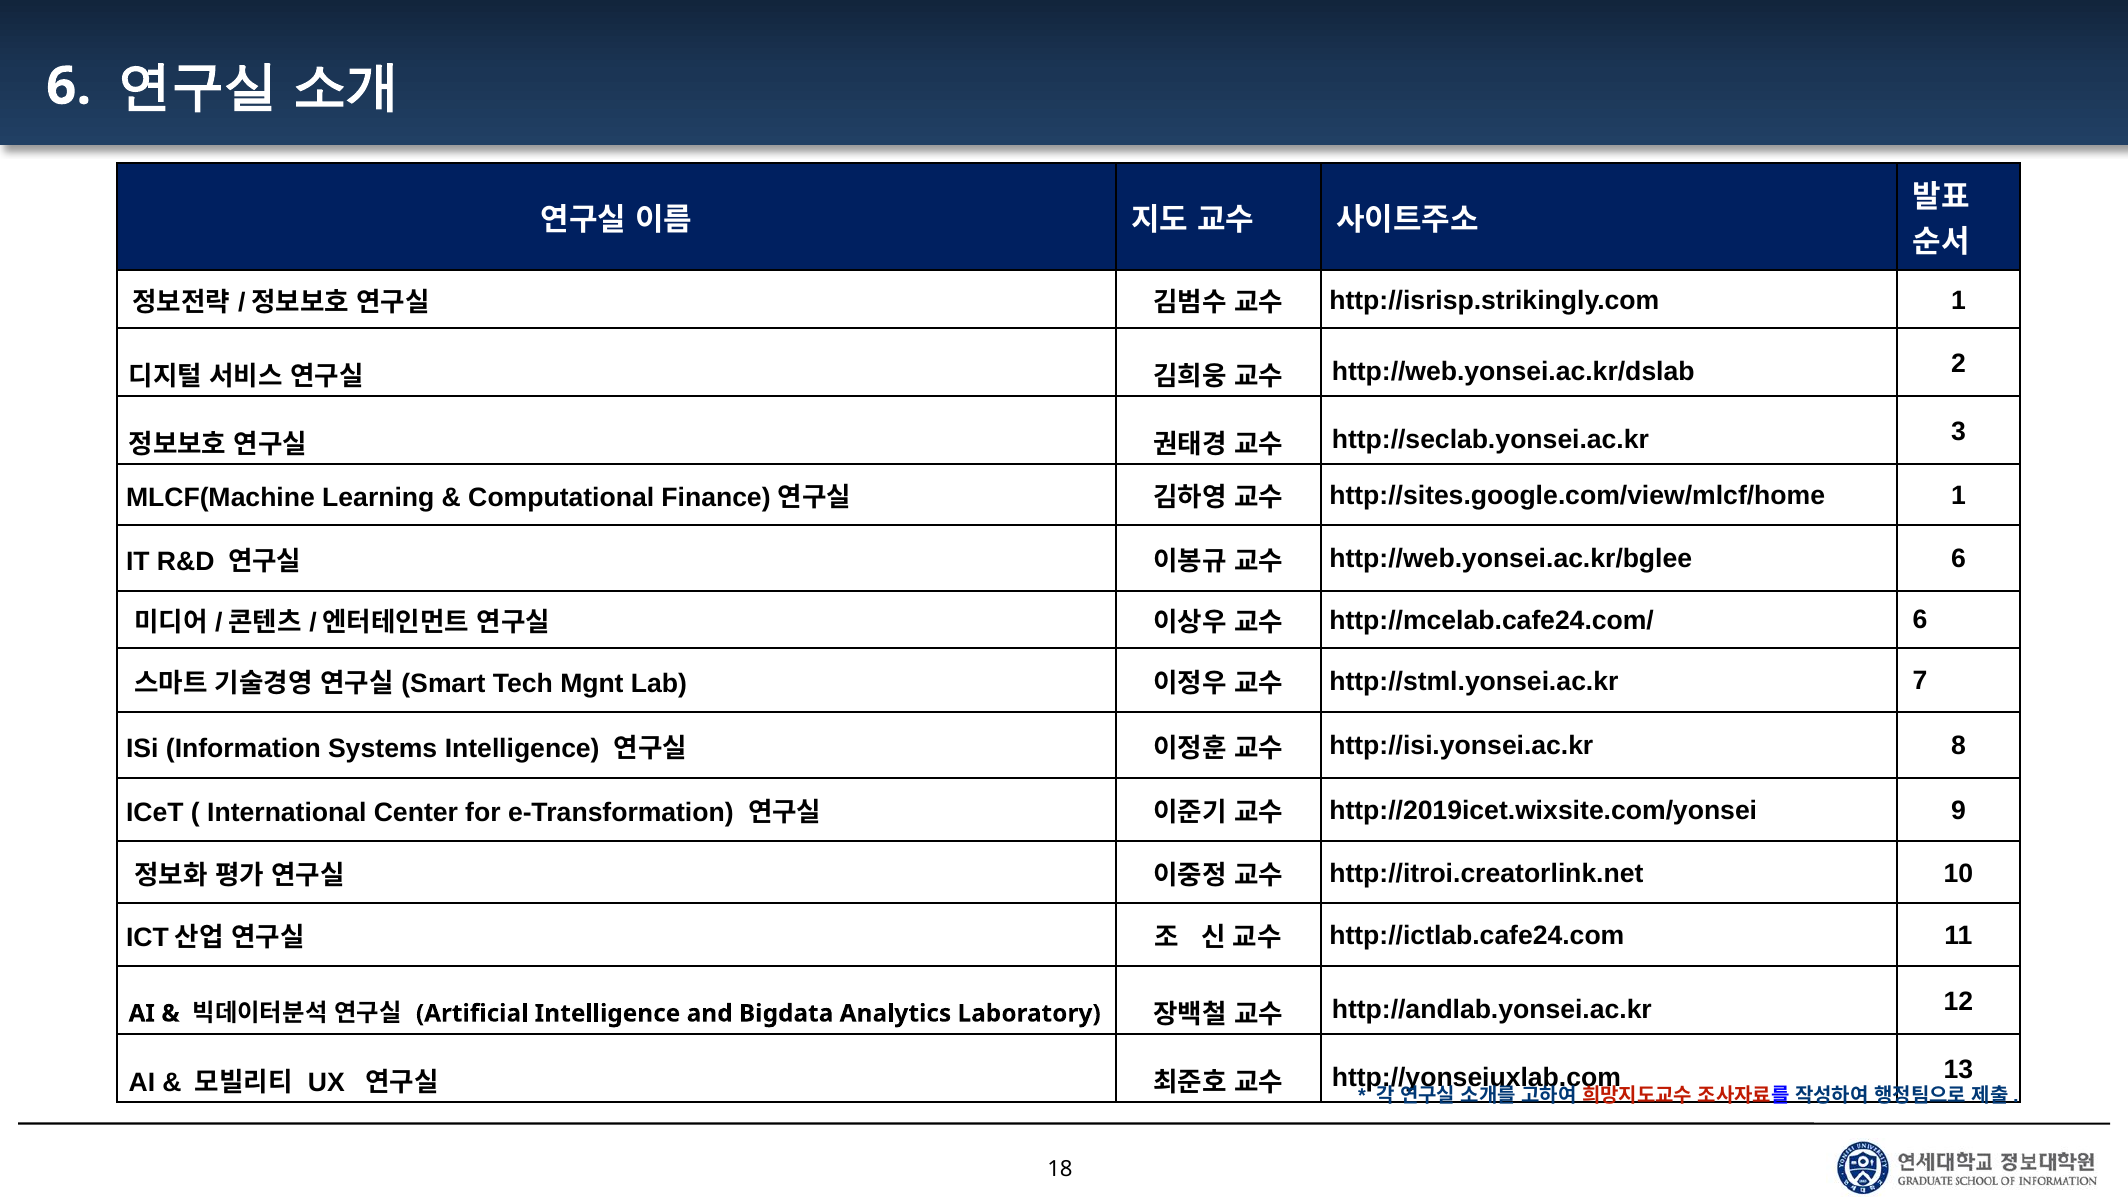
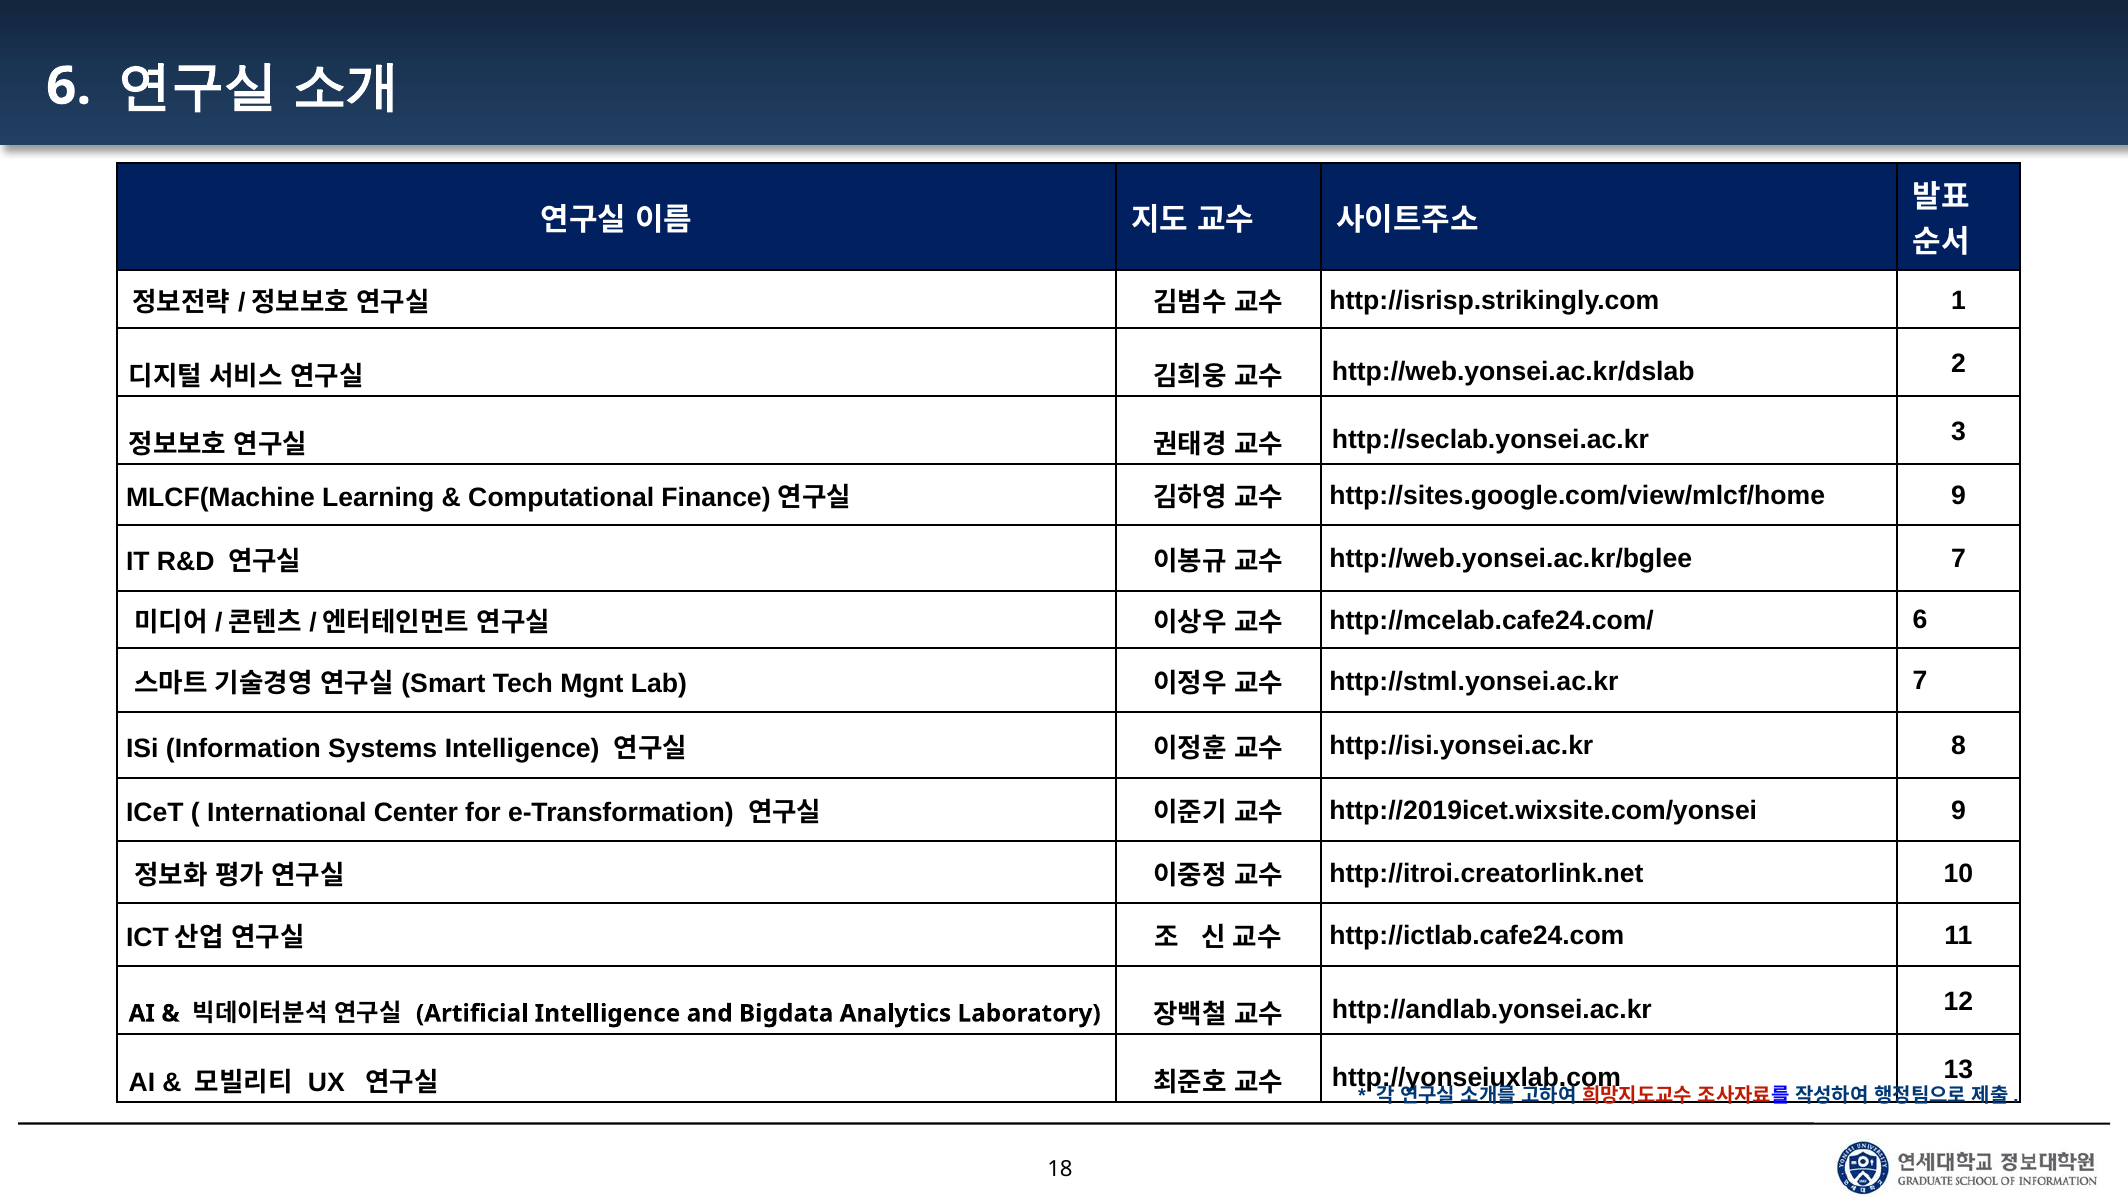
http://sites.google.com/view/mlcf/home 1: 1 -> 9 (1959, 496)
http://web.yonsei.ac.kr/bglee 6: 6 -> 7 (1959, 559)
